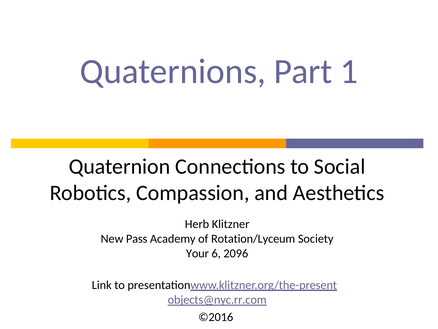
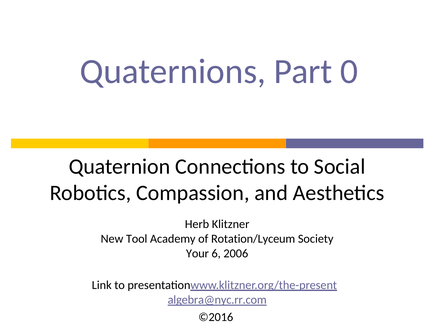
1: 1 -> 0 (349, 72)
Pass: Pass -> Tool (137, 238)
2096: 2096 -> 2006 (236, 253)
objects@nyc.rr.com: objects@nyc.rr.com -> algebra@nyc.rr.com (217, 299)
